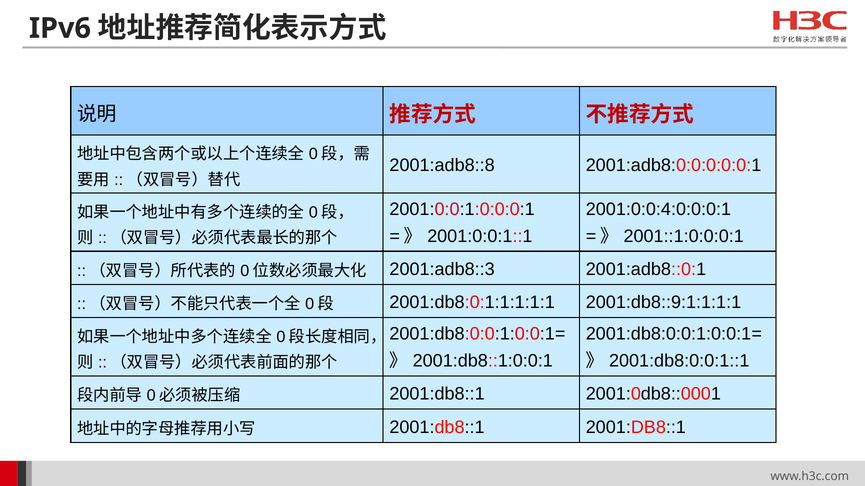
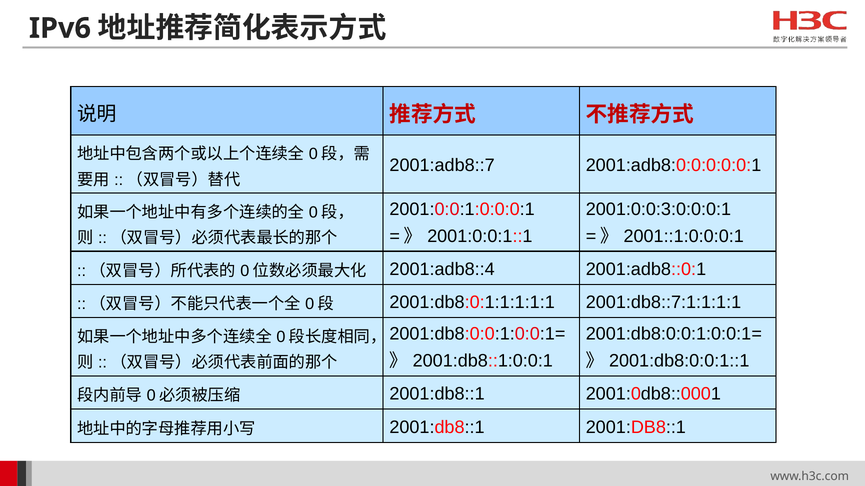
2001:adb8::8: 2001:adb8::8 -> 2001:adb8::7 (442, 166)
2001:0:0:4:0:0:0:1: 2001:0:0:4:0:0:0:1 -> 2001:0:0:3:0:0:0:1 (658, 209)
2001:adb8::3: 2001:adb8::3 -> 2001:adb8::4 (442, 270)
2001:db8::9:1:1:1:1: 2001:db8::9:1:1:1:1 -> 2001:db8::7:1:1:1:1 (663, 303)
